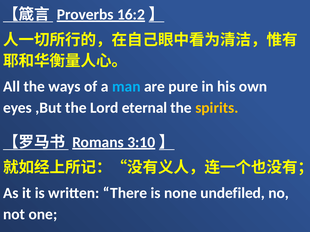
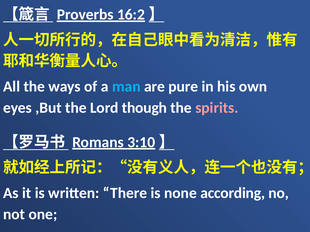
eternal: eternal -> though (144, 108)
spirits colour: yellow -> pink (217, 108)
undefiled: undefiled -> according (233, 193)
